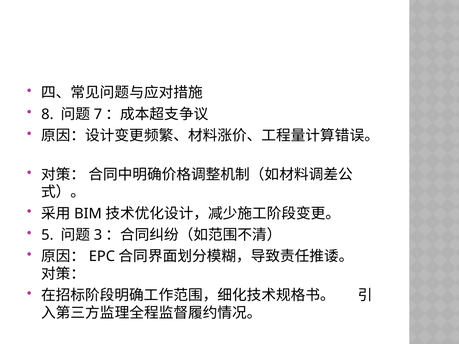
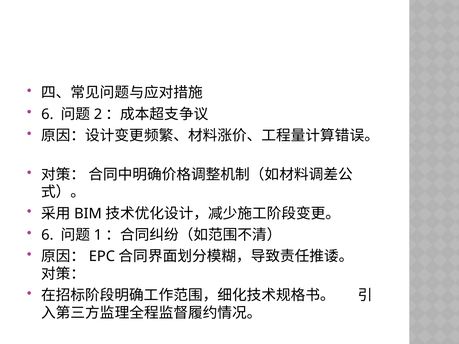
8: 8 -> 6 (47, 114)
7: 7 -> 2 (98, 114)
5: 5 -> 6 (47, 235)
3: 3 -> 1 (98, 235)
